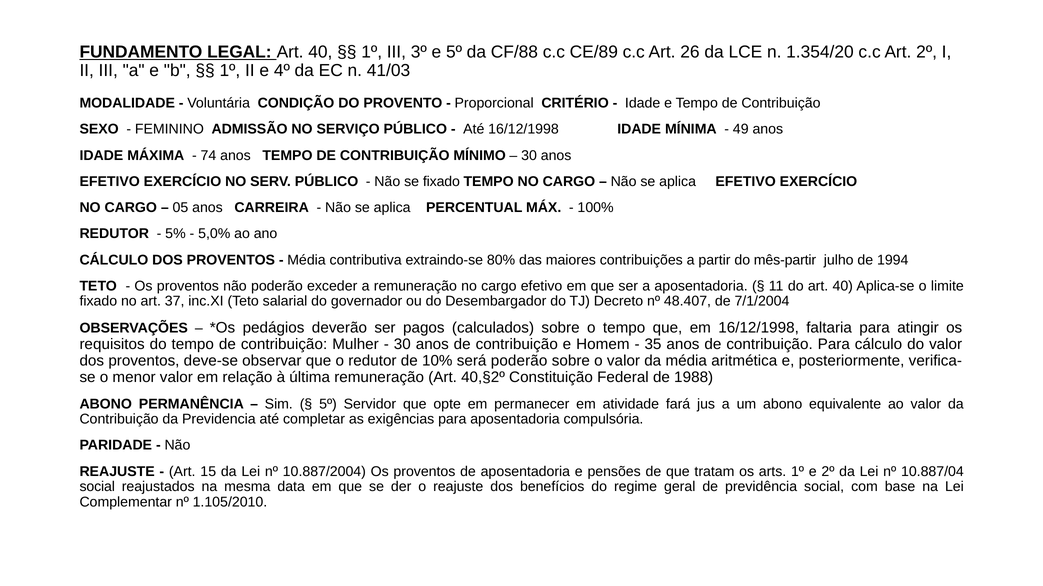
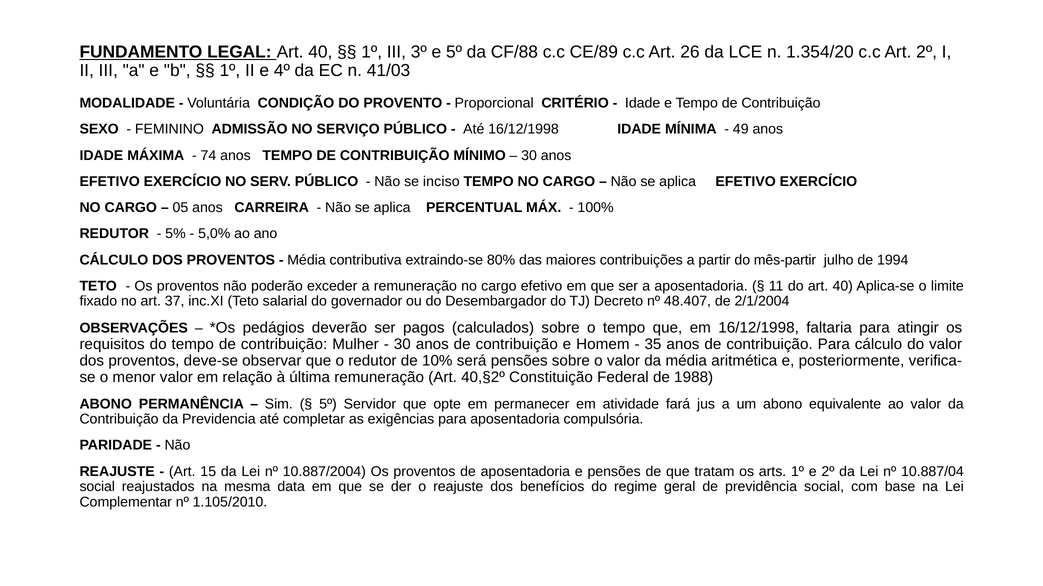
se fixado: fixado -> inciso (441, 182)
7/1/2004: 7/1/2004 -> 2/1/2004 (762, 302)
será poderão: poderão -> pensões (519, 361)
